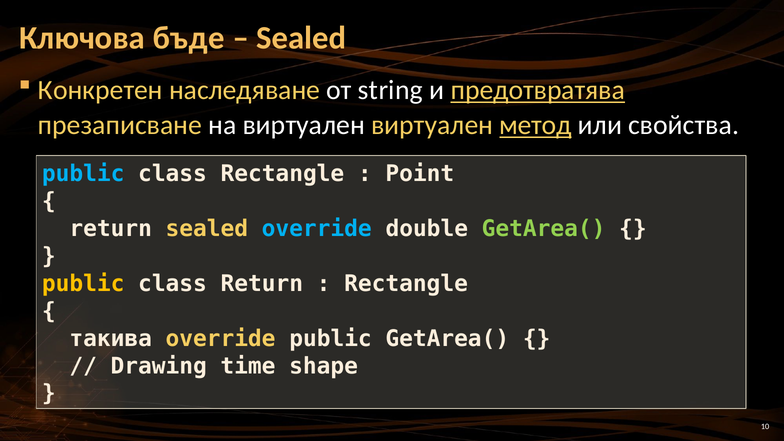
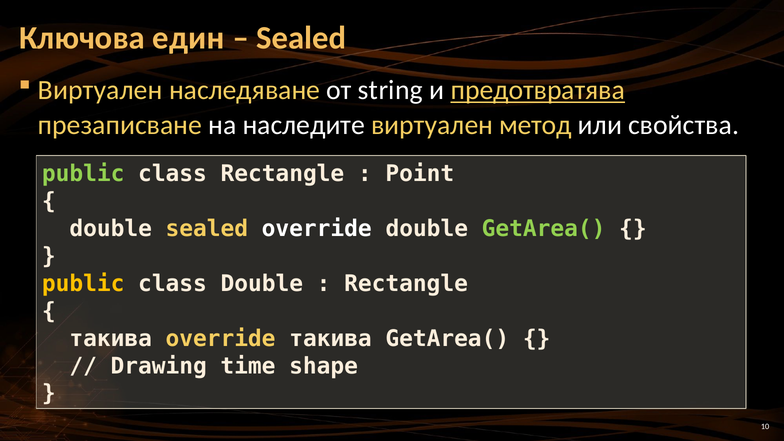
бъде: бъде -> един (189, 38)
Конкретен: Конкретен -> Виртуален (100, 90)
на виртуален: виртуален -> наследите (304, 125)
метод underline: present -> none (536, 125)
public colour: light blue -> light green (83, 174)
return: return -> double (111, 229)
override colour: light blue -> white (317, 229)
class Return: Return -> Double (262, 284)
override public: public -> такива (331, 339)
